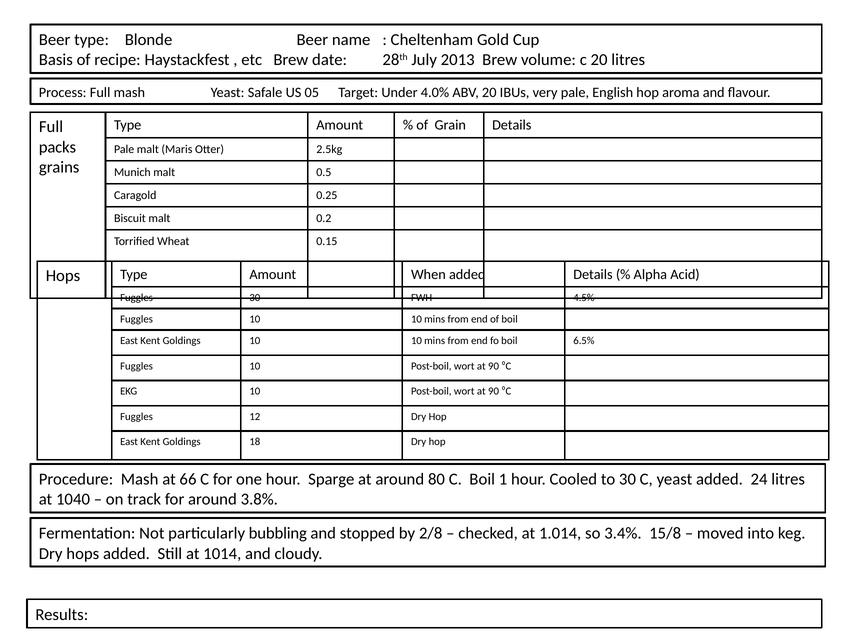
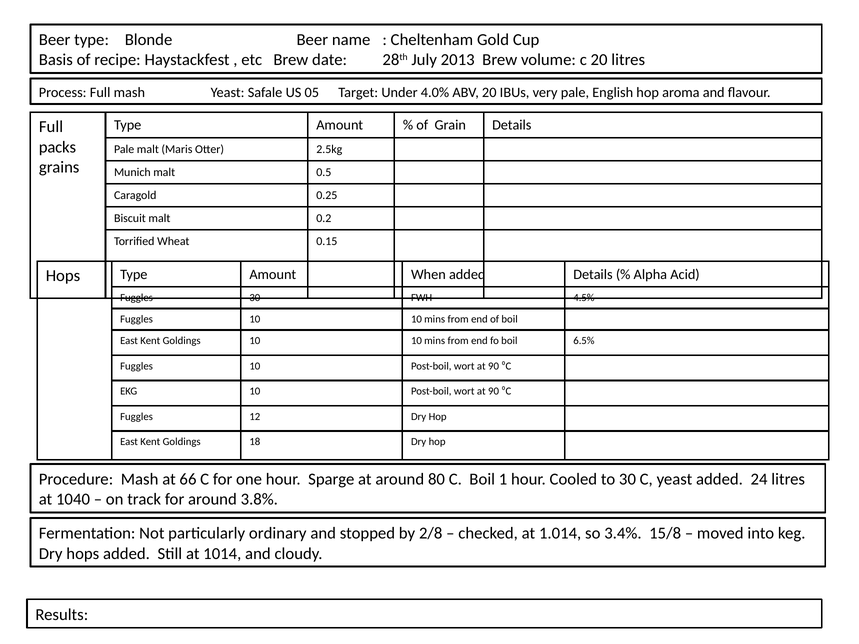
bubbling: bubbling -> ordinary (278, 534)
